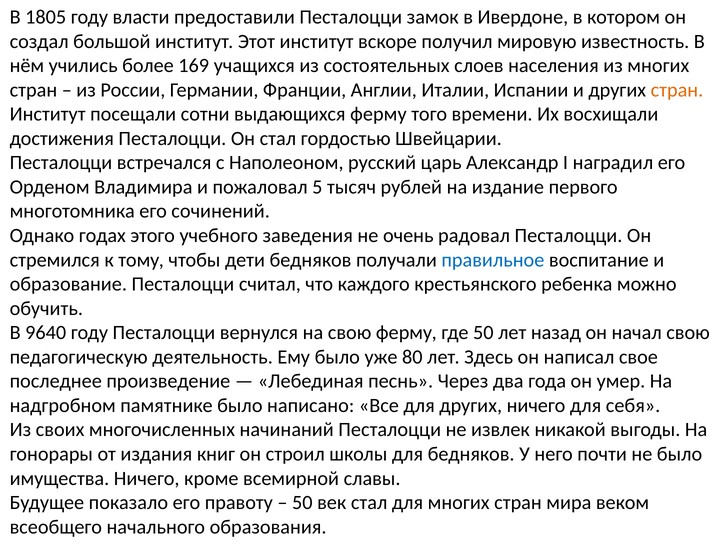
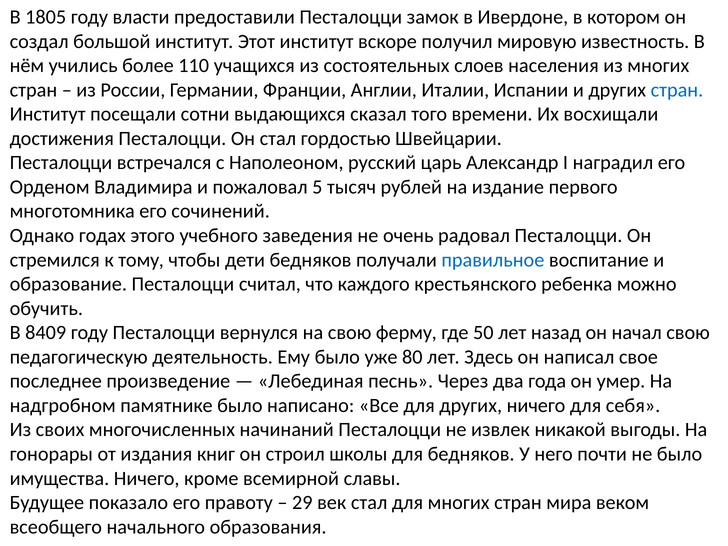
169: 169 -> 110 (194, 66)
стран colour: orange -> blue (677, 90)
выдающихся ферму: ферму -> сказал (378, 114)
9640: 9640 -> 8409 (46, 333)
50: 50 -> 29 (302, 503)
